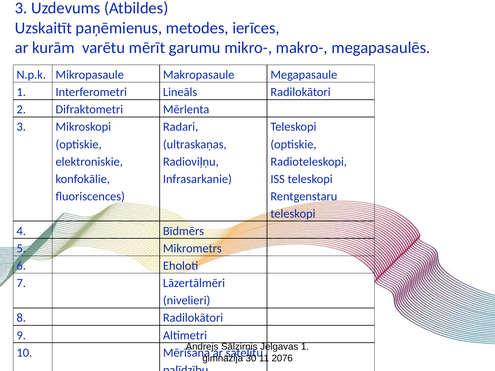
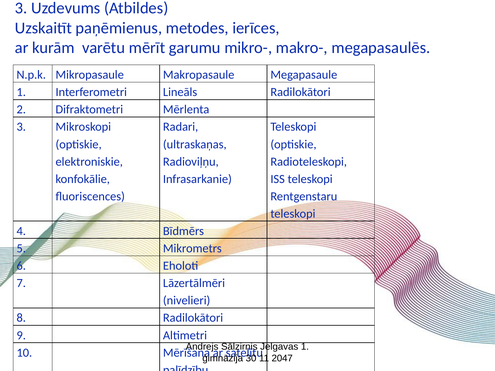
2076: 2076 -> 2047 (282, 359)
